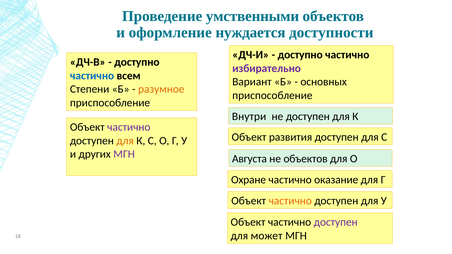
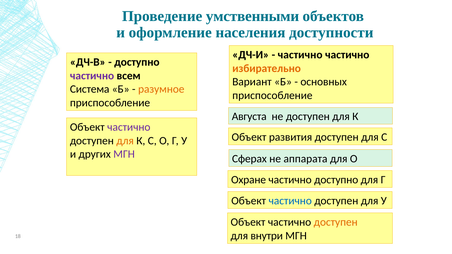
нуждается: нуждается -> населения (250, 32)
доступно: доступно -> частично (300, 55)
избирательно colour: purple -> orange (267, 68)
частично colour: blue -> purple (92, 76)
Степени: Степени -> Система (90, 89)
Внутри: Внутри -> Августа (249, 117)
Августа: Августа -> Сферах (249, 159)
не объектов: объектов -> аппарата (305, 159)
частично оказание: оказание -> доступно (336, 180)
частично colour: orange -> blue (290, 201)
доступен colour: purple -> orange (336, 222)
может: может -> внутри (267, 236)
